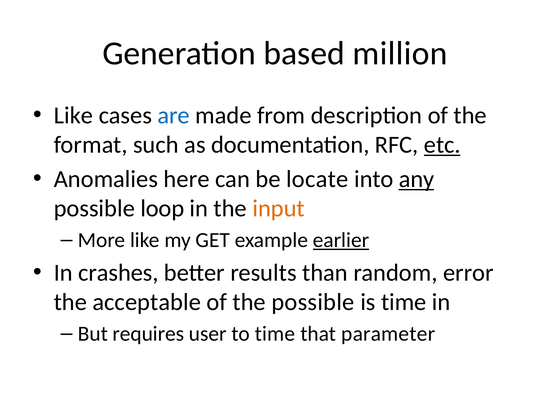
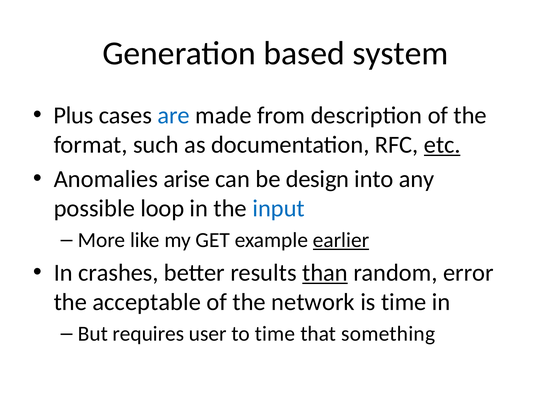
million: million -> system (400, 53)
Like: Like -> Plus (74, 116)
here: here -> arise (187, 179)
locate: locate -> design (317, 179)
any underline: present -> none (417, 179)
input colour: orange -> blue (279, 209)
than underline: none -> present (325, 273)
the possible: possible -> network (313, 302)
parameter: parameter -> something (388, 334)
